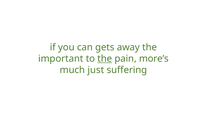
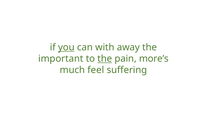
you underline: none -> present (66, 48)
gets: gets -> with (105, 48)
just: just -> feel (96, 70)
